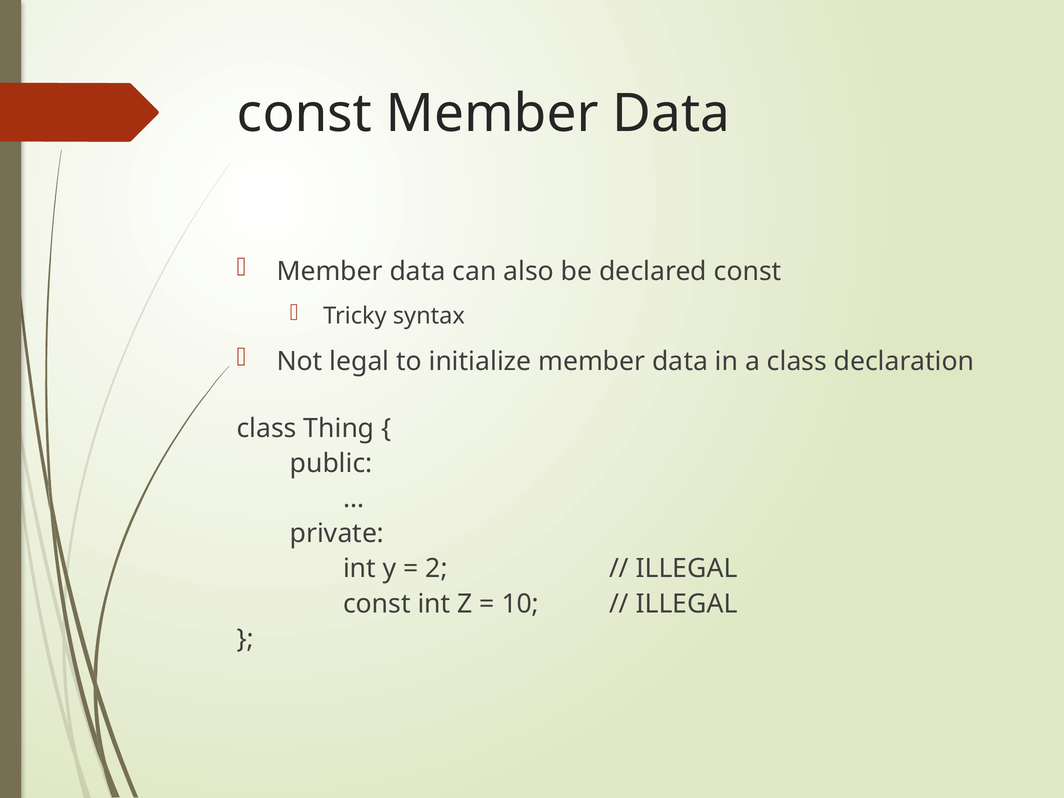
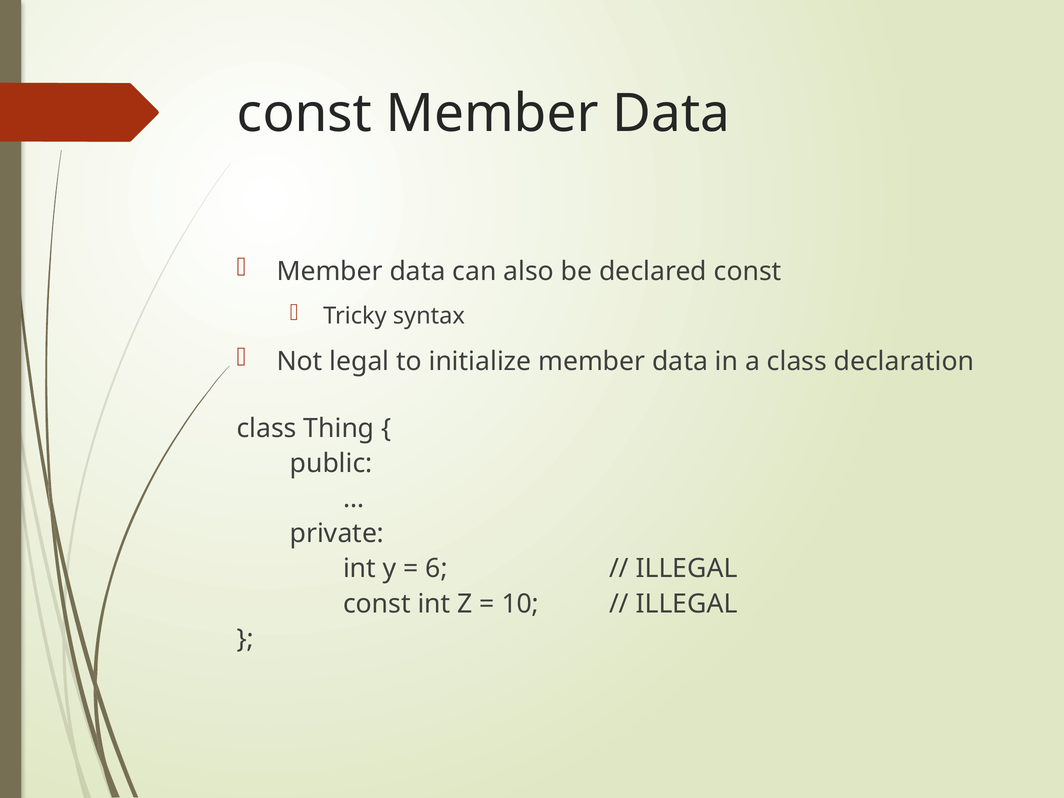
2: 2 -> 6 (436, 569)
